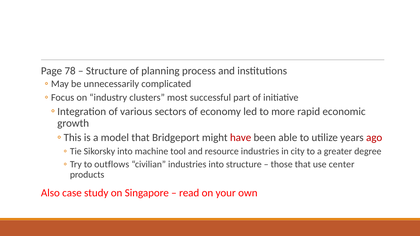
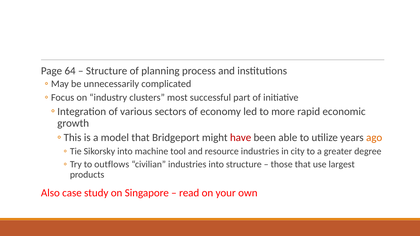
78: 78 -> 64 (70, 71)
ago colour: red -> orange (374, 138)
center: center -> largest (342, 165)
